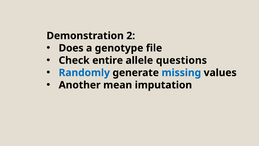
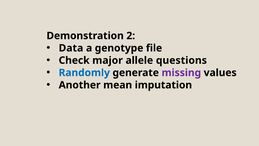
Does: Does -> Data (71, 48)
entire: entire -> major (108, 60)
missing colour: blue -> purple (181, 73)
